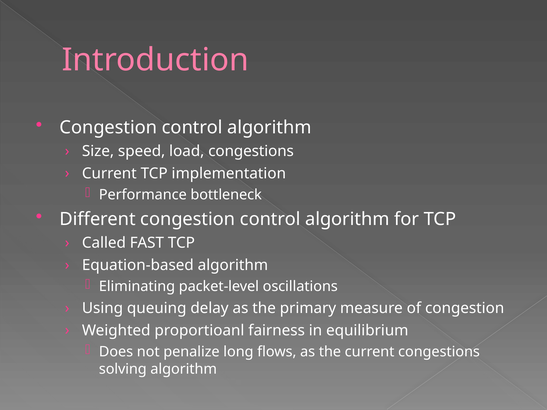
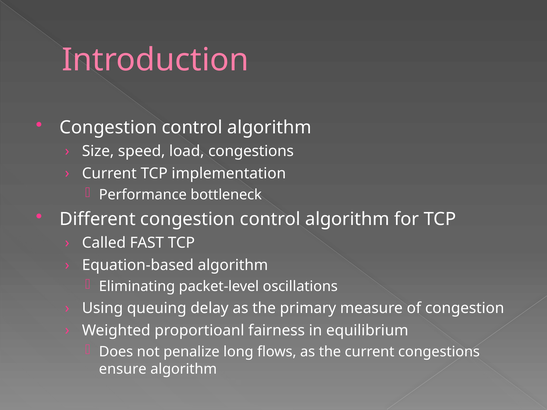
solving: solving -> ensure (123, 369)
